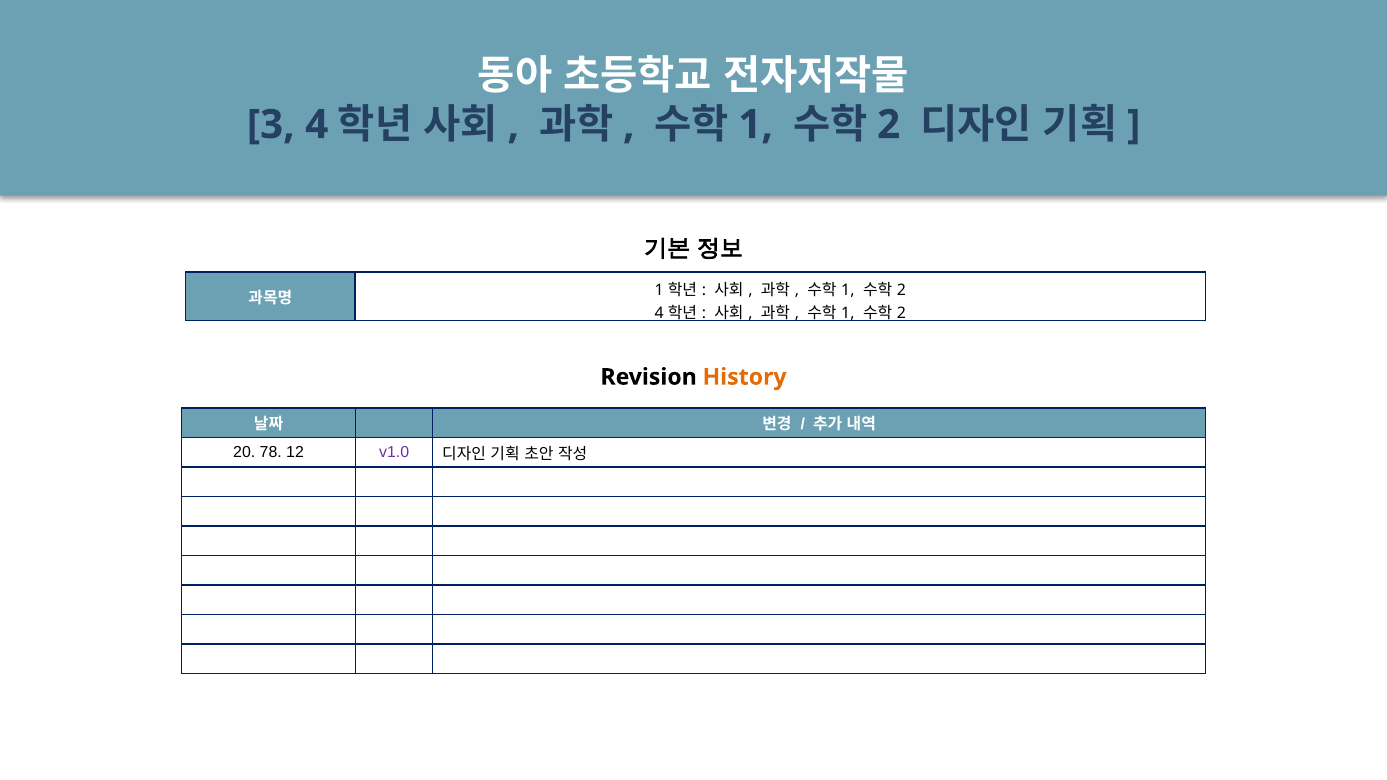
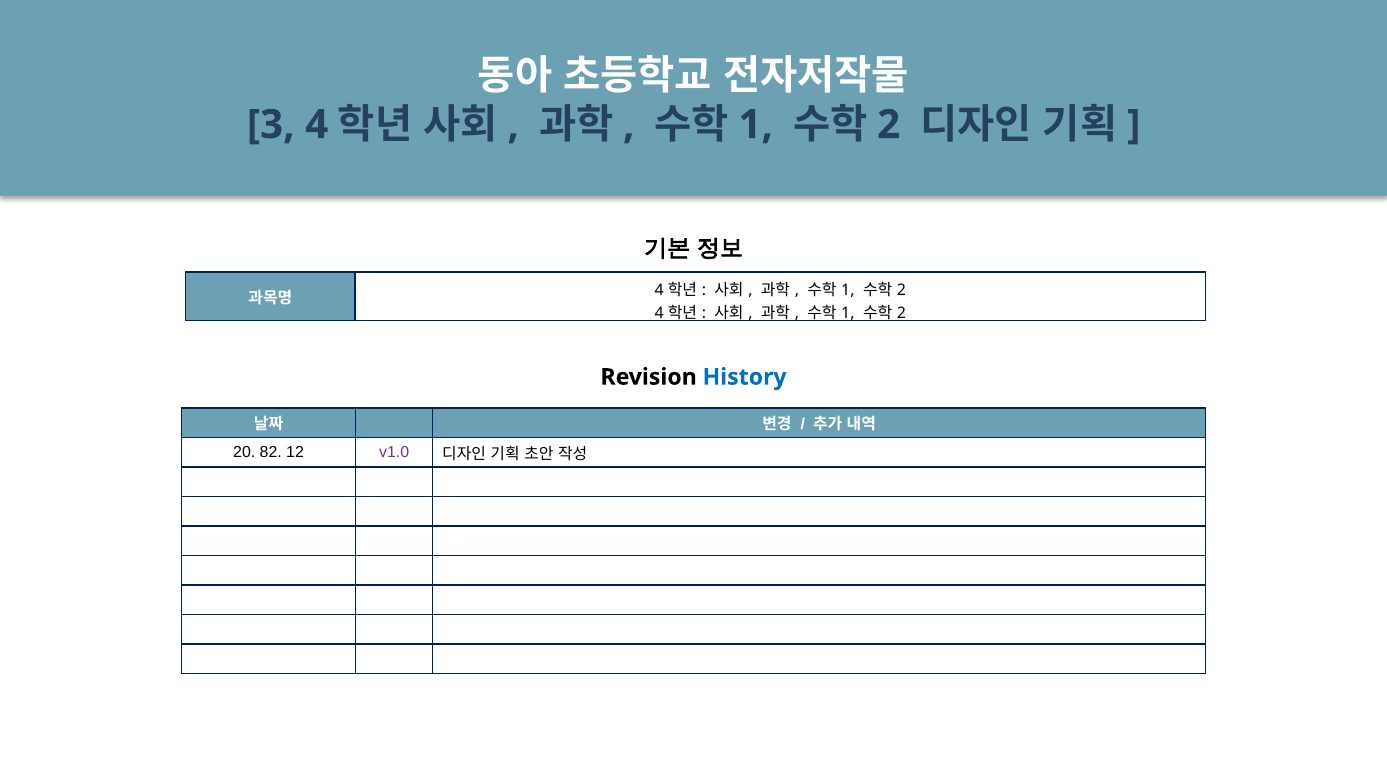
1: 1 -> 4 (659, 291)
History colour: orange -> blue (745, 377)
78: 78 -> 82 (271, 453)
